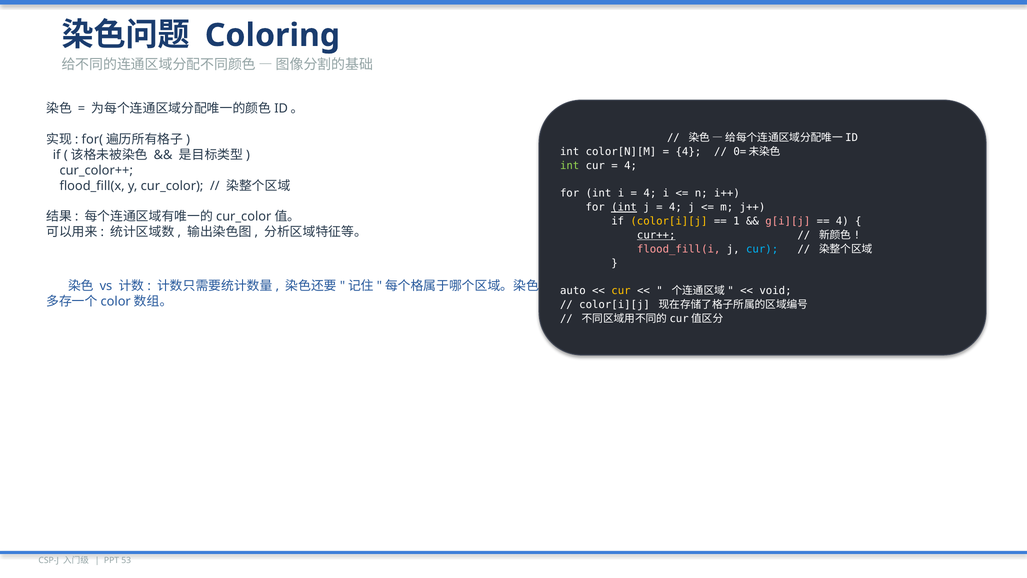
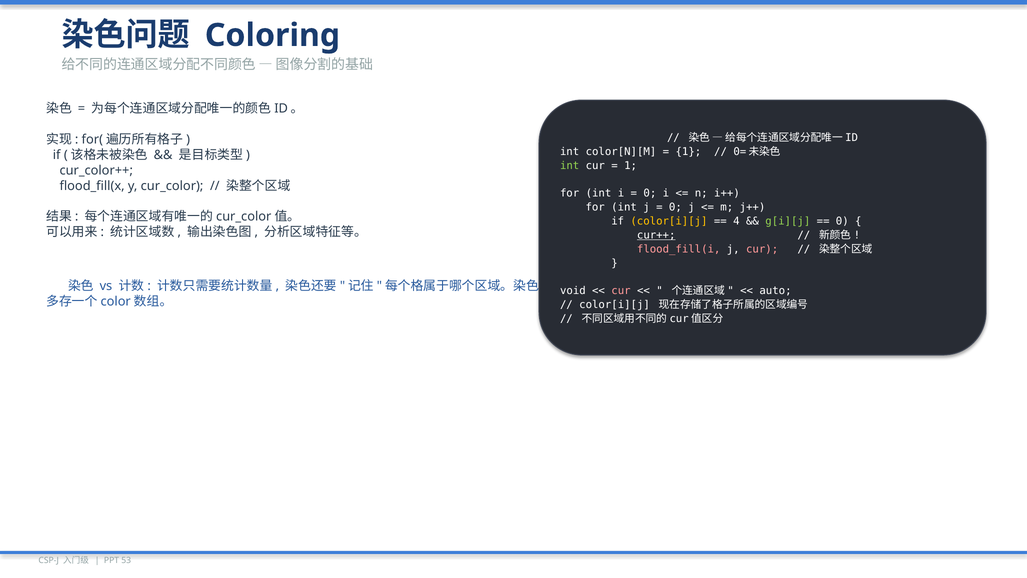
4: 4 -> 1 (688, 152)
4: 4 -> 1 (631, 166)
4: 4 -> 0 (650, 193)
int underline: present -> none (624, 207)
4: 4 -> 0 (675, 207)
1: 1 -> 4 (736, 221)
g[i][j colour: pink -> light green (788, 221)
4: 4 -> 0 (842, 221)
cur colour: light blue -> pink (762, 249)
auto: auto -> void (573, 291)
cur colour: yellow -> pink (621, 291)
void: void -> auto (776, 291)
